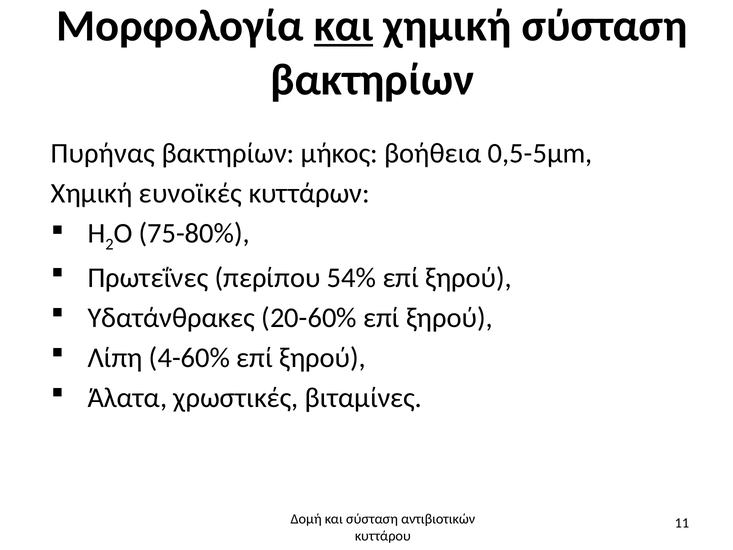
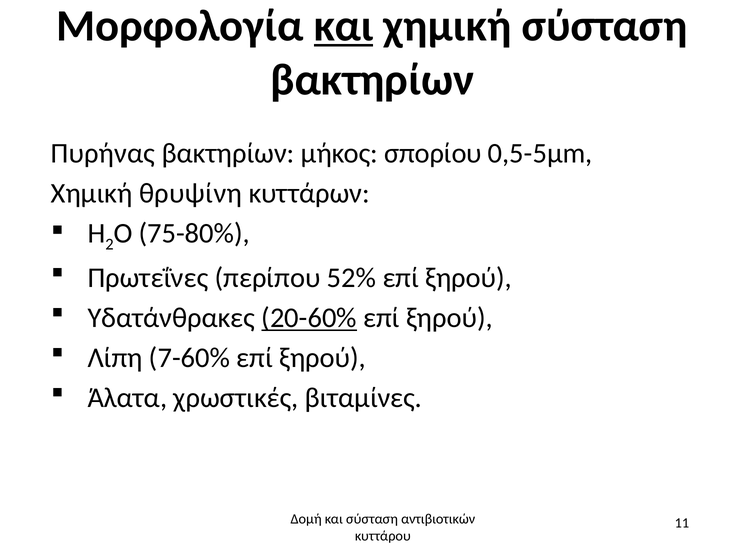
βοήθεια: βοήθεια -> σπορίου (433, 153)
ευνοϊκές: ευνοϊκές -> θρυψίνη (190, 193)
54%: 54% -> 52% (352, 278)
20-60% underline: none -> present (309, 318)
4-60%: 4-60% -> 7-60% (190, 358)
